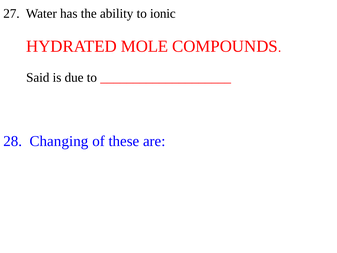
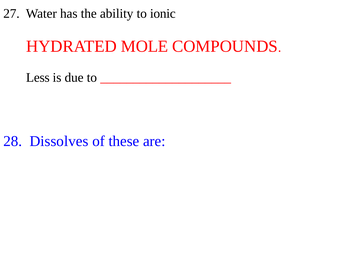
Said: Said -> Less (38, 78)
Changing: Changing -> Dissolves (59, 141)
